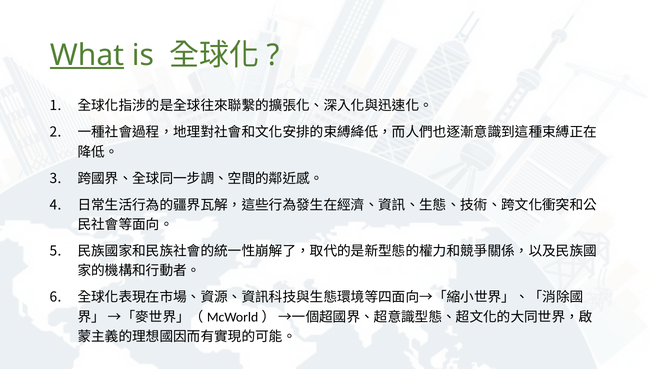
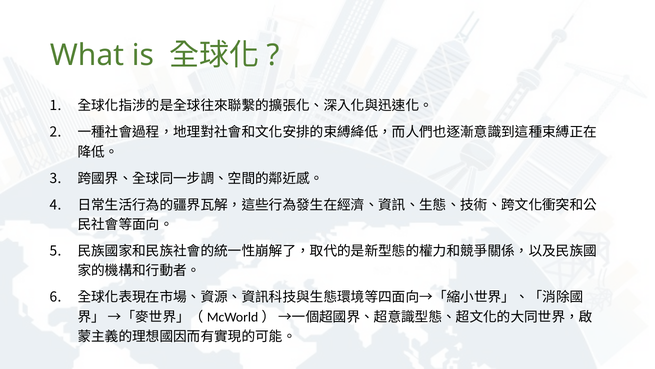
What underline: present -> none (87, 55)
